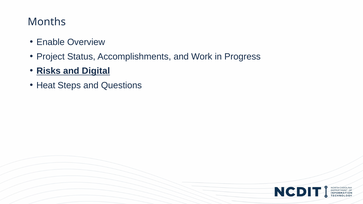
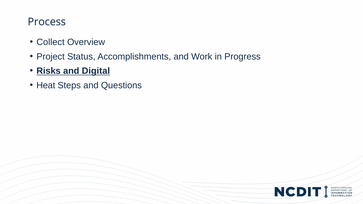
Months: Months -> Process (47, 22)
Enable: Enable -> Collect (51, 42)
